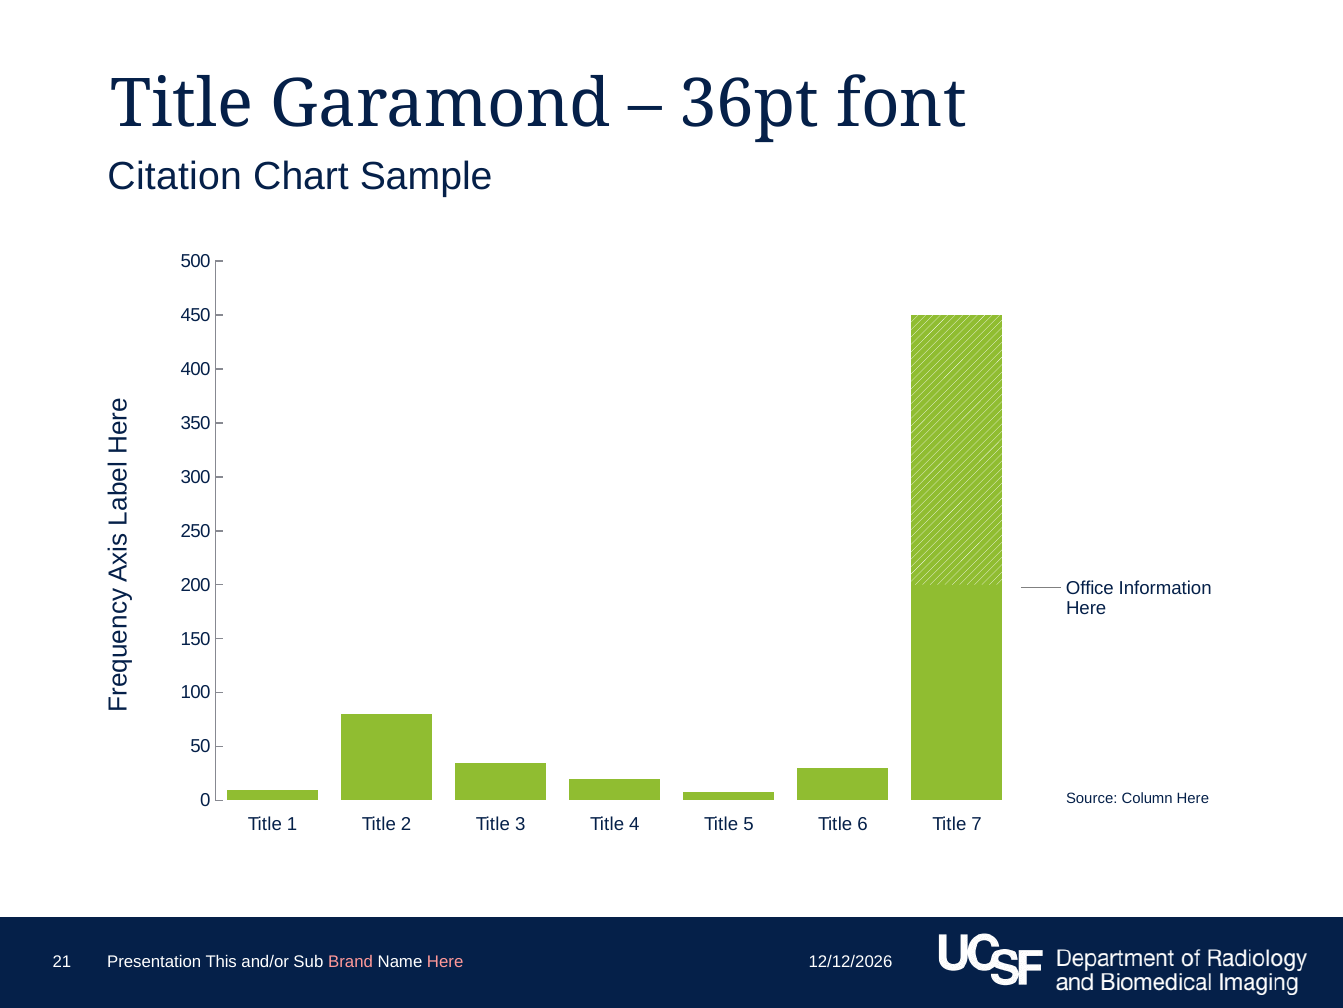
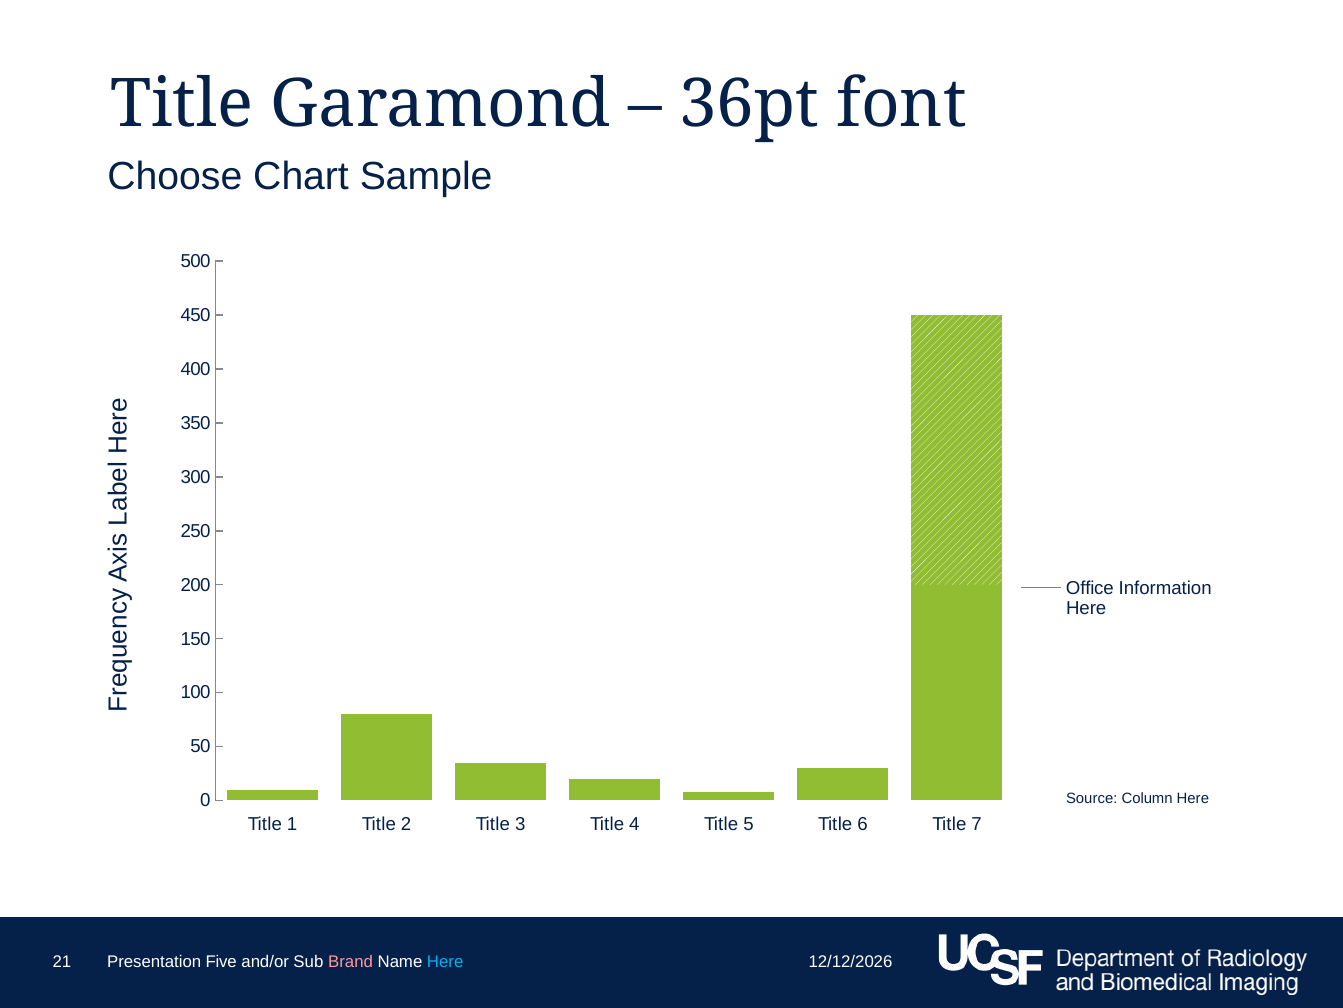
Citation: Citation -> Choose (175, 176)
This: This -> Five (221, 962)
Here colour: pink -> light blue (445, 962)
